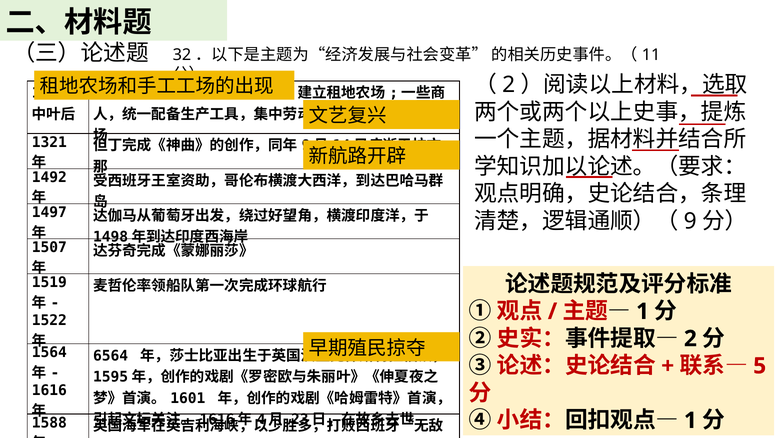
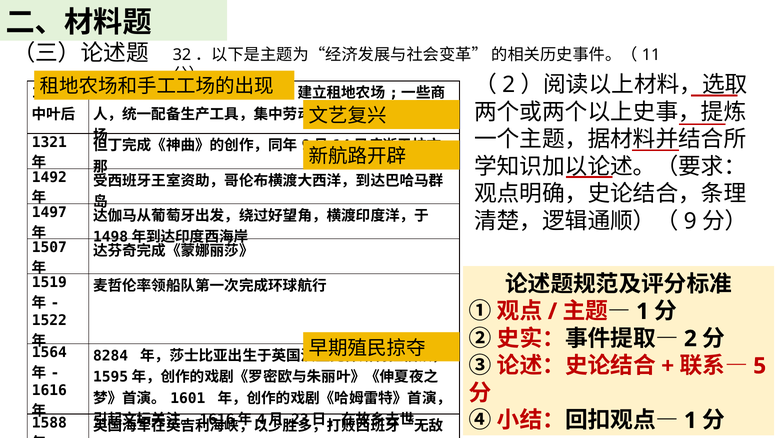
6564: 6564 -> 8284 (111, 356)
